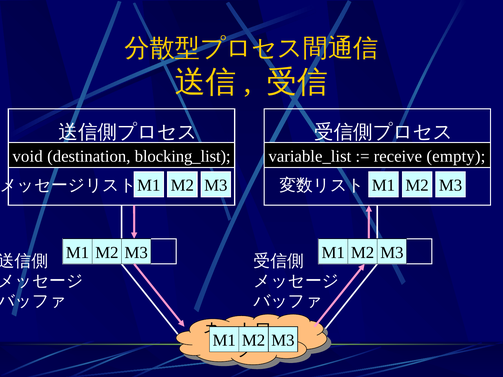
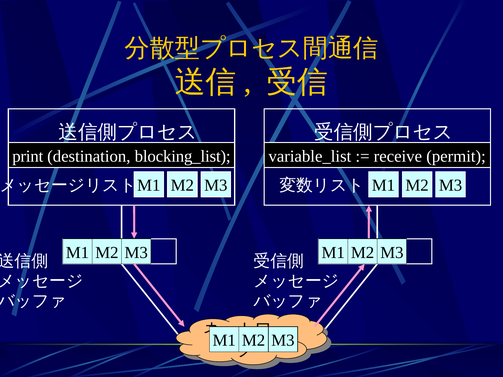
void: void -> print (28, 156)
empty: empty -> permit (456, 156)
